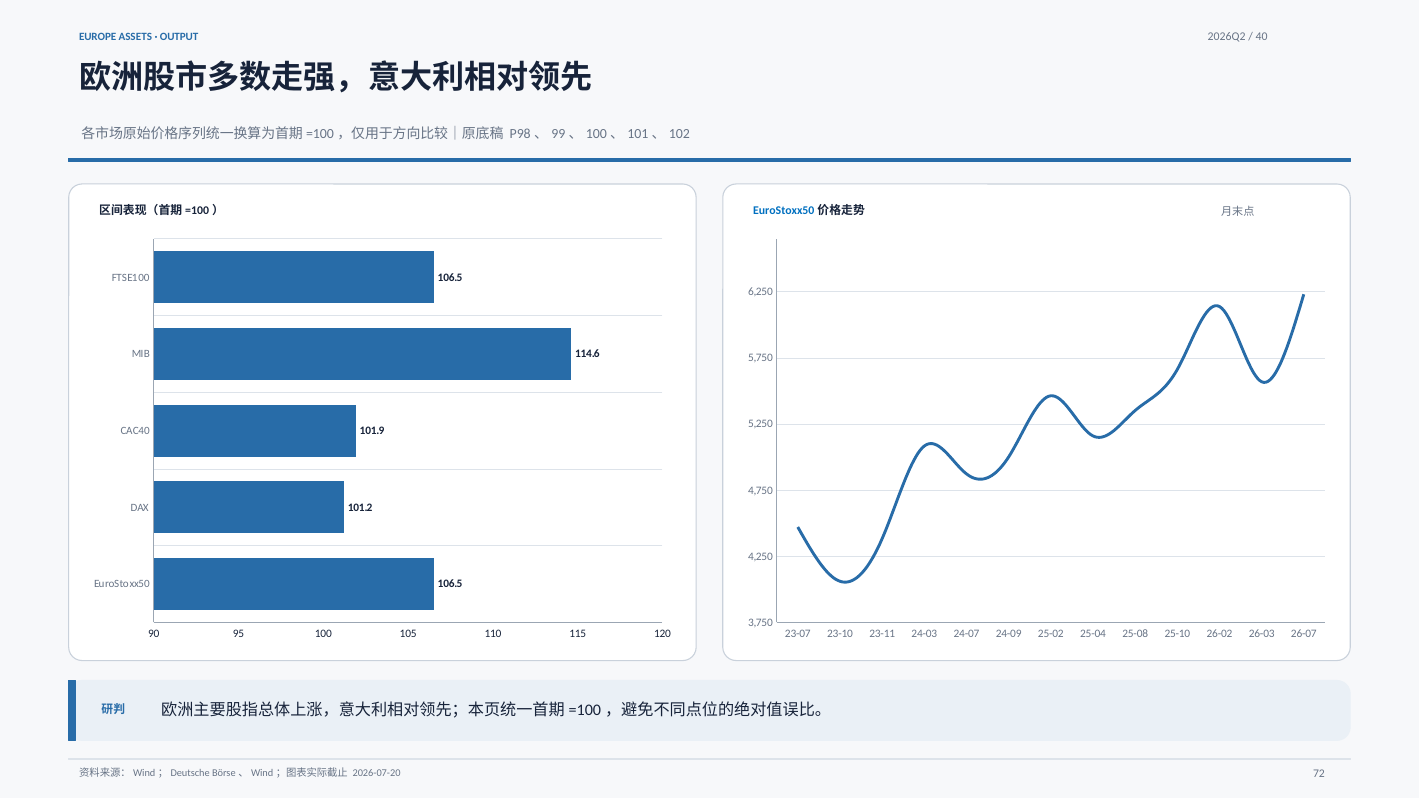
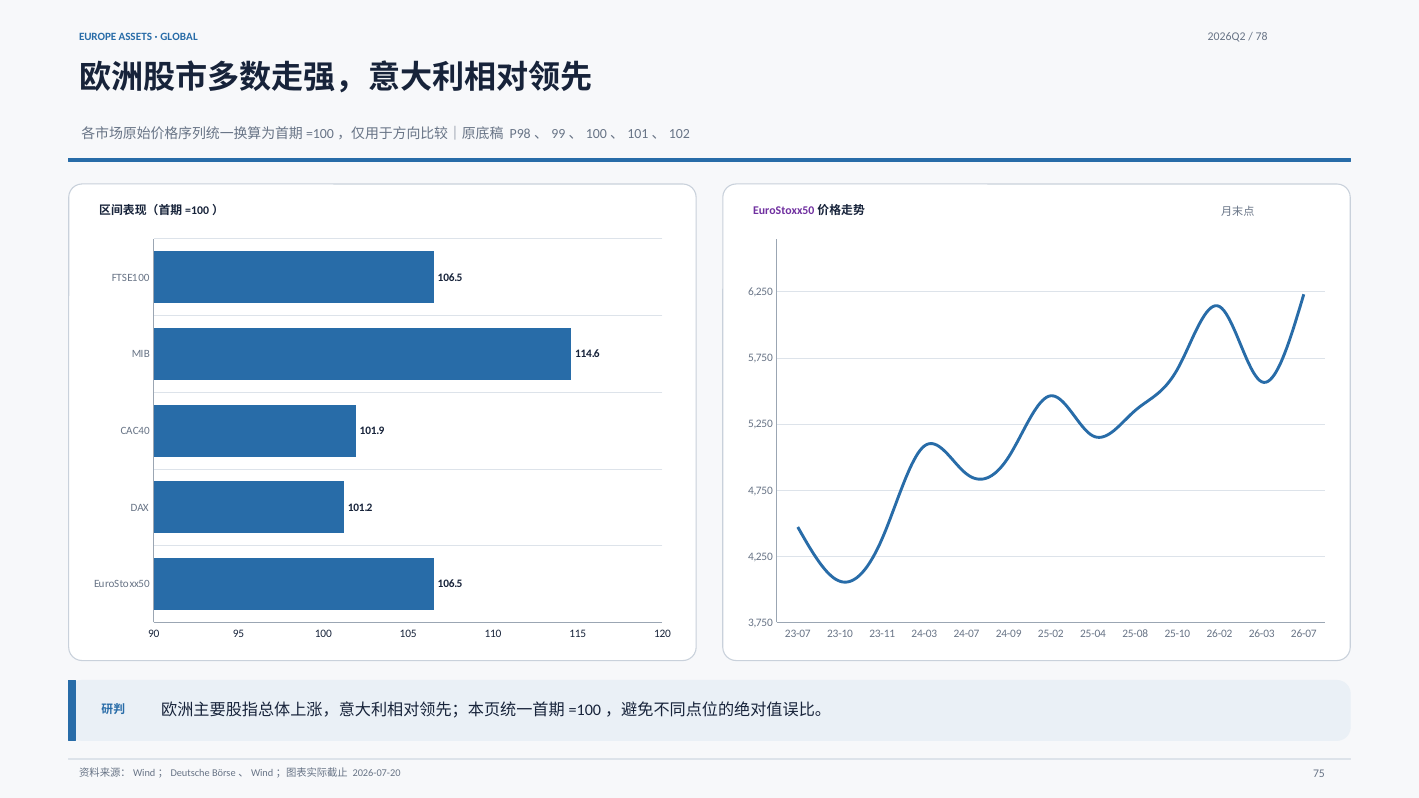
OUTPUT: OUTPUT -> GLOBAL (179, 37)
40: 40 -> 78 (1262, 37)
EuroStoxx50 colour: blue -> purple (784, 211)
72: 72 -> 75 (1319, 774)
